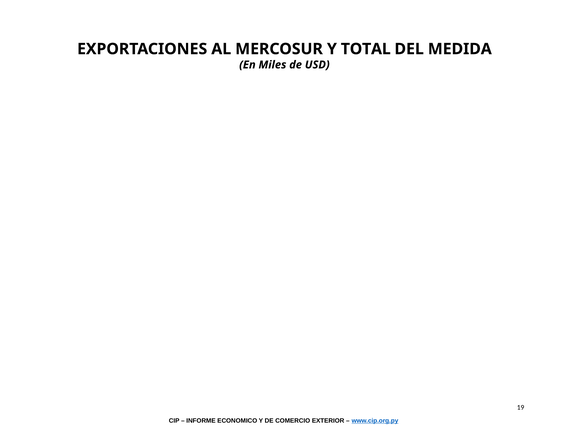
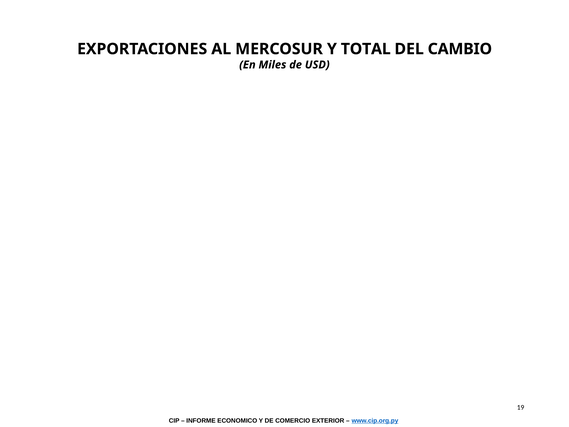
MEDIDA: MEDIDA -> CAMBIO (460, 49)
